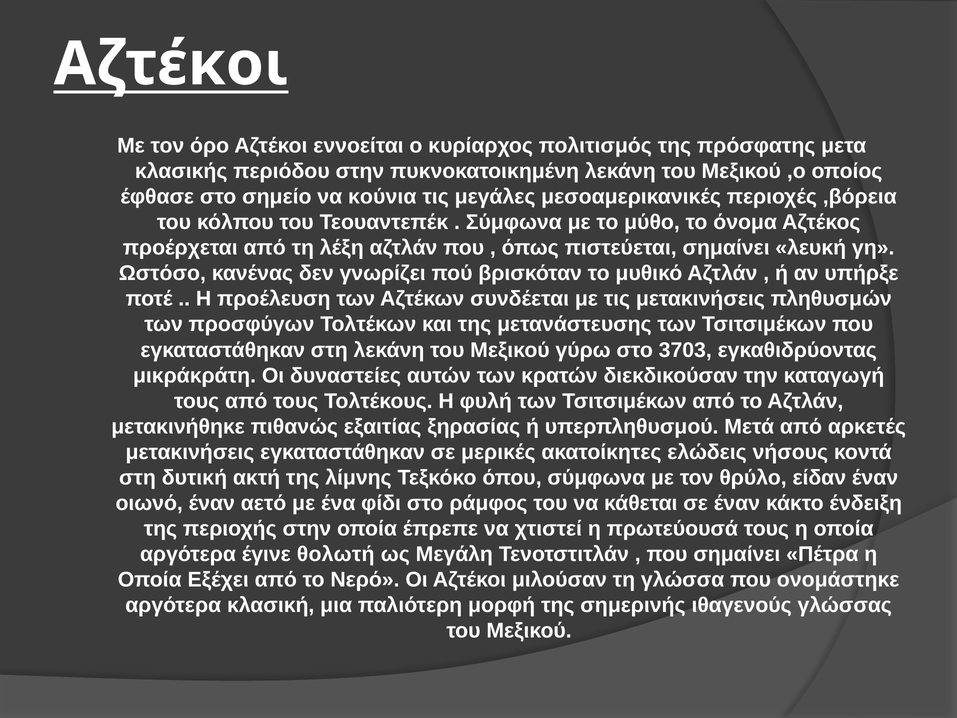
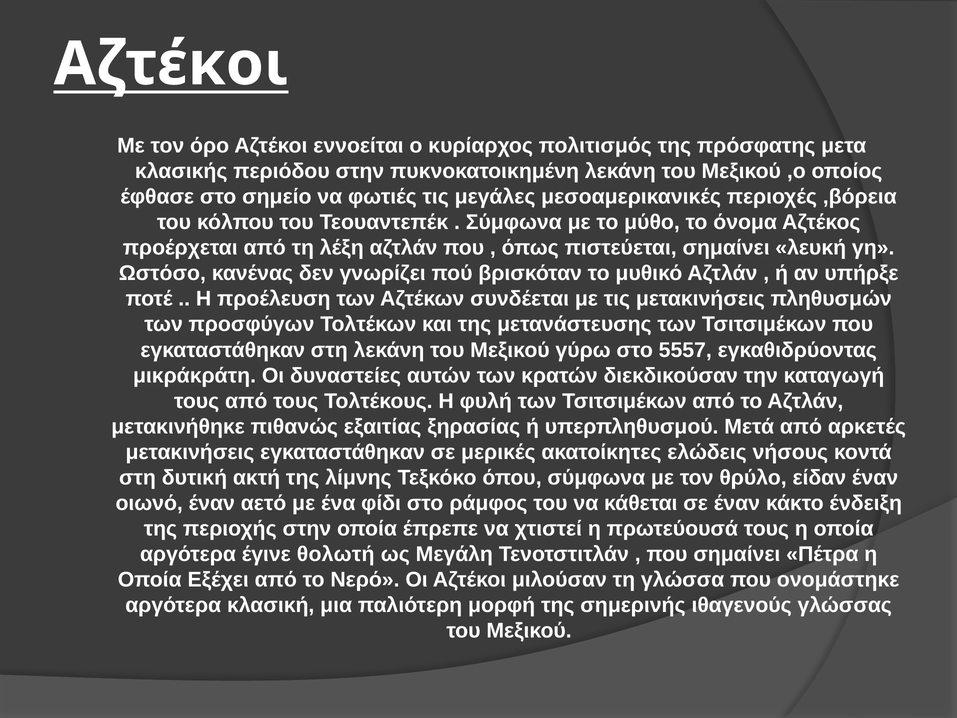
κούνια: κούνια -> φωτιές (382, 197)
3703: 3703 -> 5557 (685, 350)
